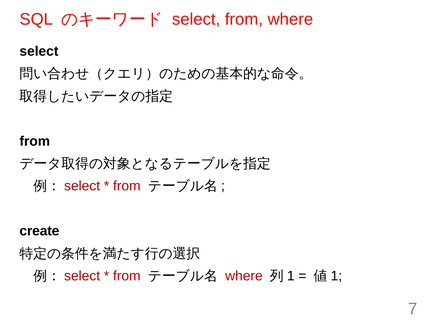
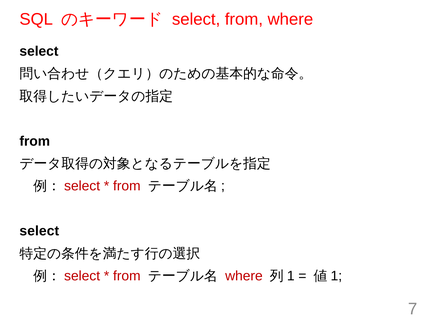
create: create -> select (39, 231)
